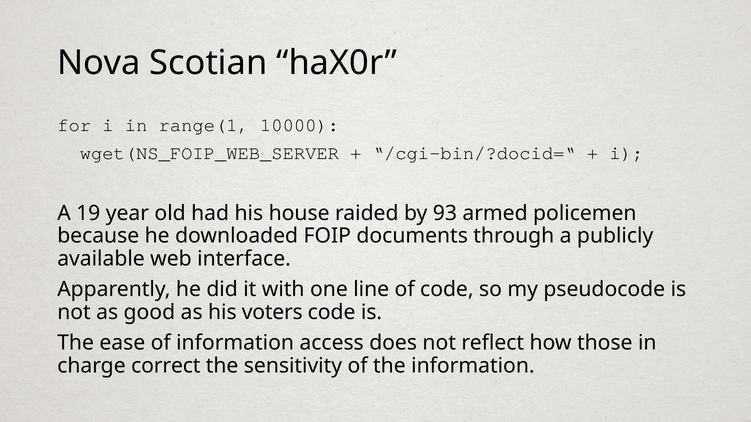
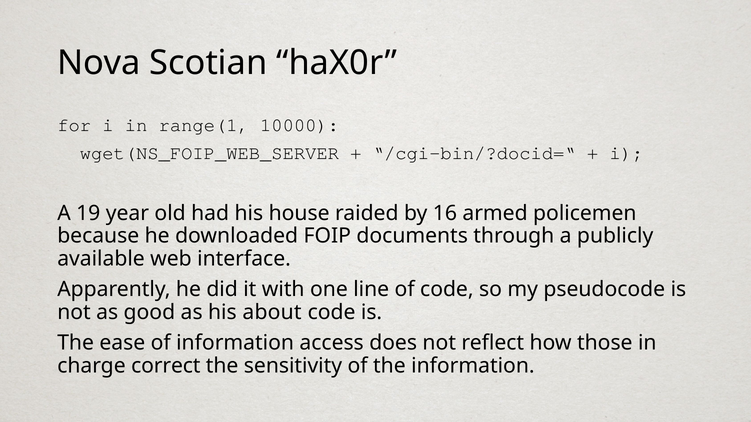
93: 93 -> 16 (445, 213)
voters: voters -> about (272, 313)
